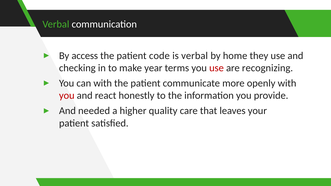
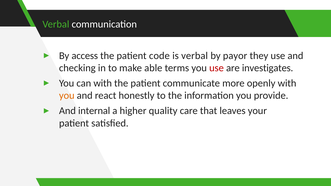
home: home -> payor (235, 56)
year: year -> able (153, 68)
recognizing: recognizing -> investigates (268, 68)
you colour: red -> orange (67, 96)
needed: needed -> internal (94, 111)
